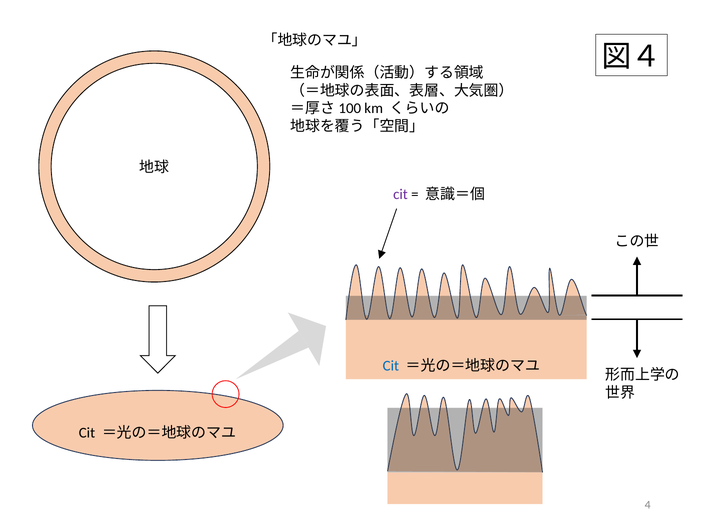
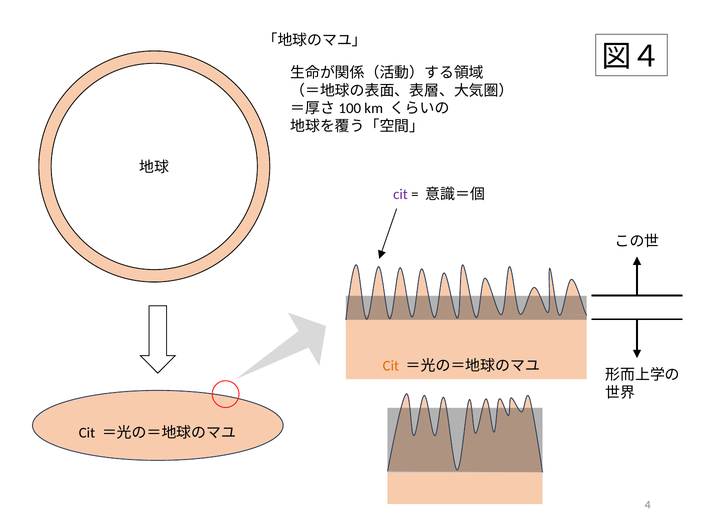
Cit colour: blue -> orange (391, 366)
